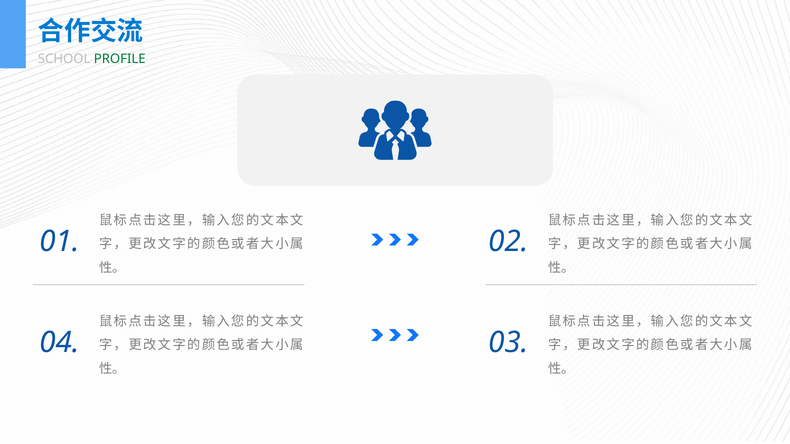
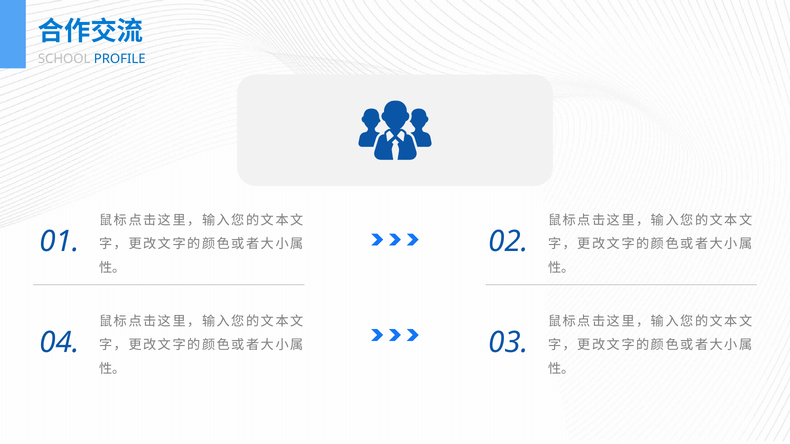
PROFILE colour: green -> blue (120, 59)
